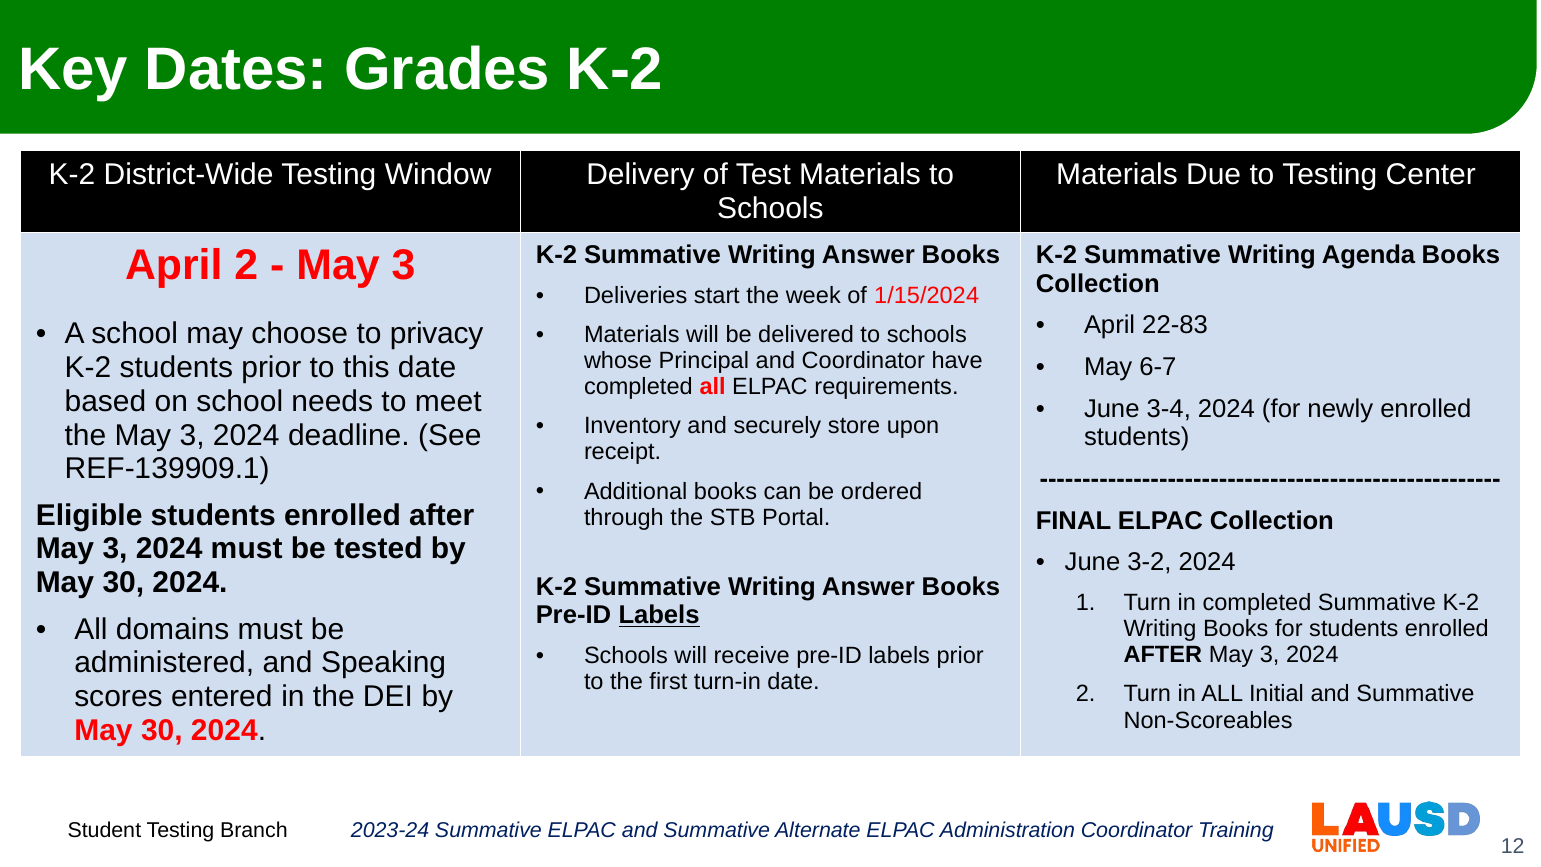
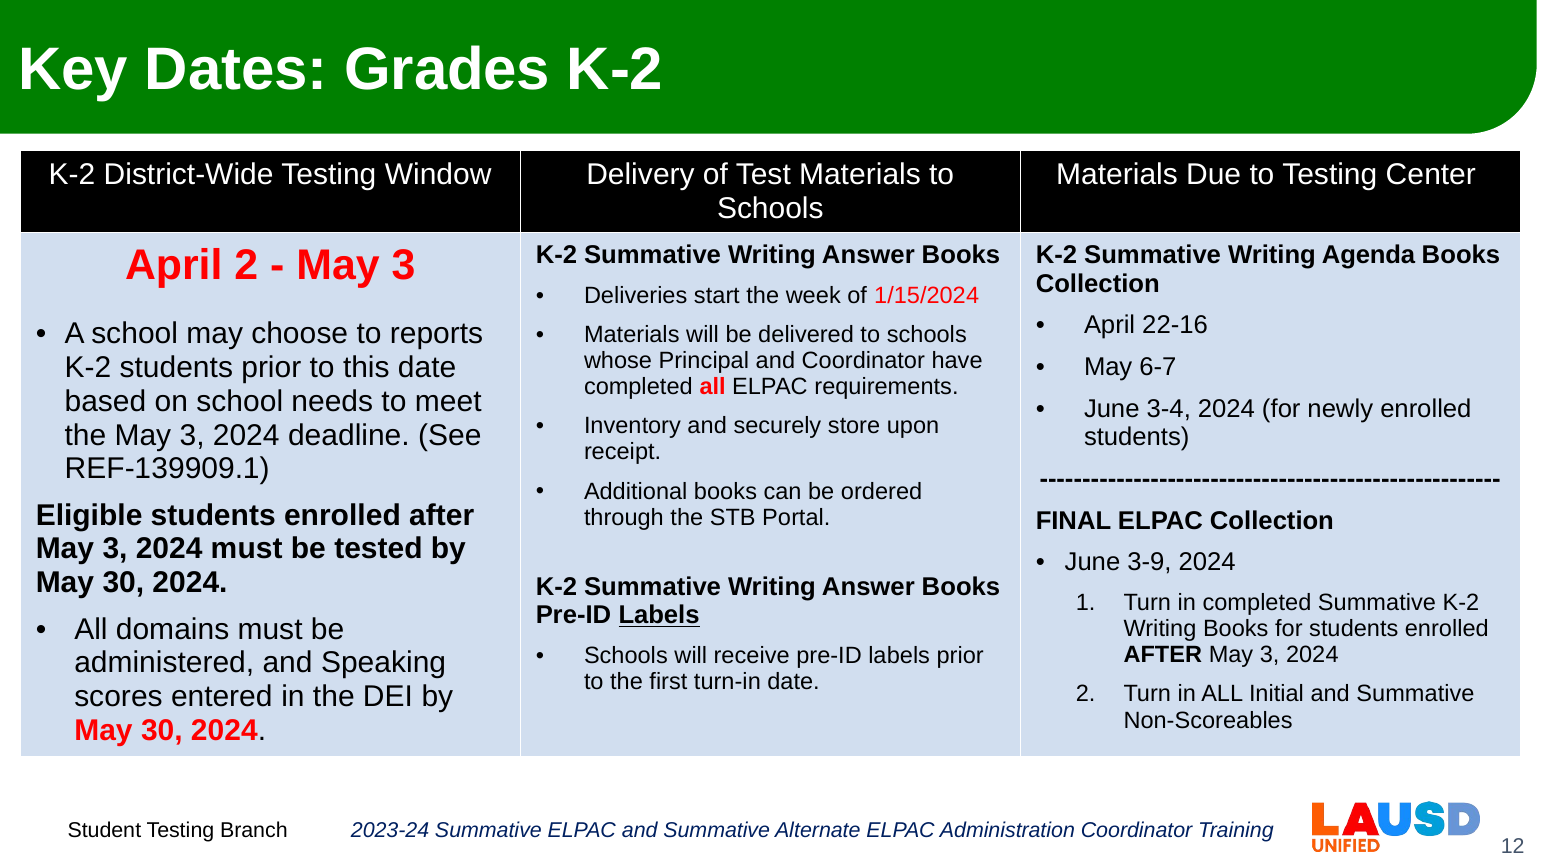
22-83: 22-83 -> 22-16 (1175, 325)
privacy: privacy -> reports (436, 334)
3-2: 3-2 -> 3-9 (1149, 562)
